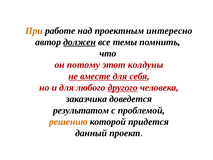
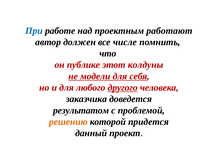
При colour: orange -> blue (34, 31)
интересно: интересно -> работают (169, 31)
должен underline: present -> none (80, 42)
темы: темы -> числе (125, 42)
потому: потому -> публике (83, 65)
вместе: вместе -> модели (95, 76)
